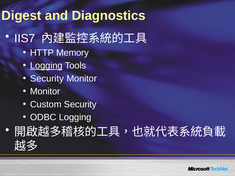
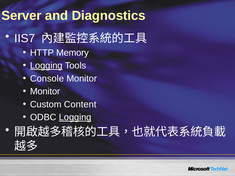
Digest: Digest -> Server (21, 16)
Security: Security -> Console (47, 79)
Custom Security: Security -> Content (80, 104)
Logging underline: none -> present (75, 117)
